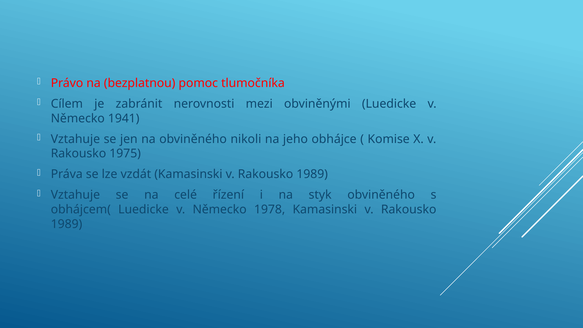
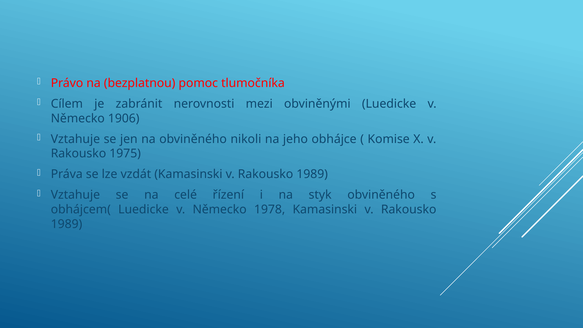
1941: 1941 -> 1906 (124, 118)
